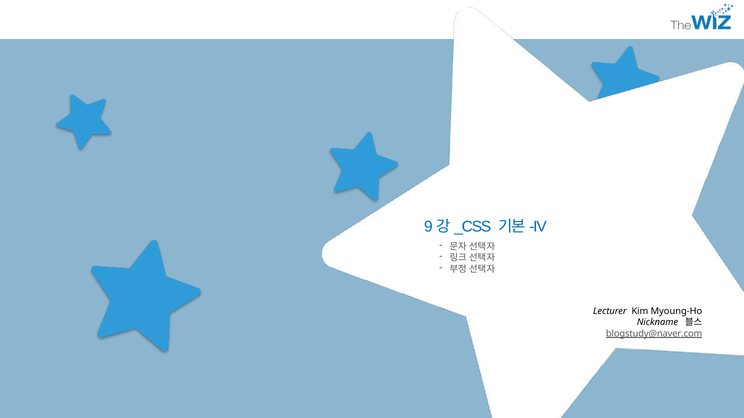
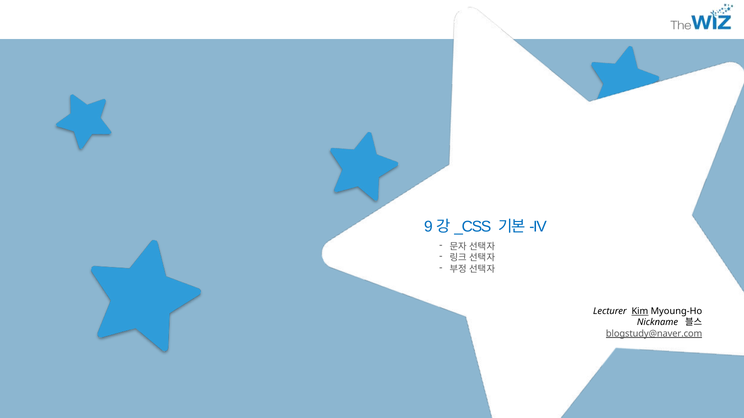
Kim underline: none -> present (640, 312)
